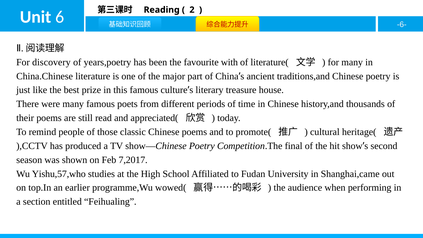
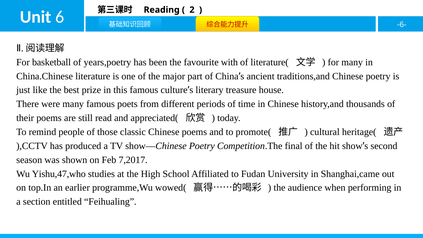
discovery: discovery -> basketball (51, 62)
Yishu,57,who: Yishu,57,who -> Yishu,47,who (59, 174)
